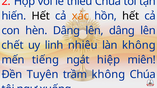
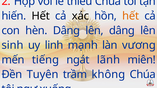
xác colour: orange -> black (80, 16)
hết colour: black -> orange (131, 16)
chết: chết -> sinh (12, 45)
nhiêu: nhiêu -> mạnh (83, 45)
làn không: không -> vương (139, 45)
hiệp: hiệp -> lãnh (108, 60)
